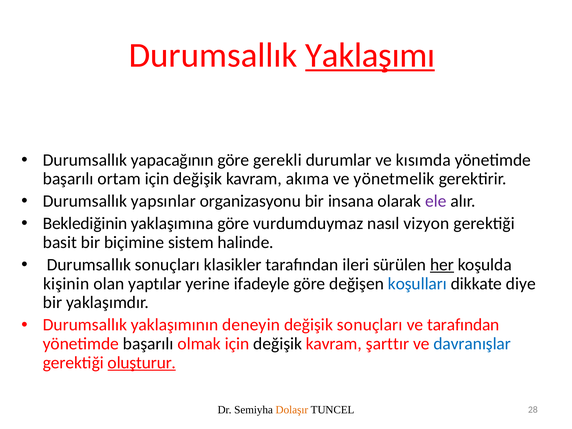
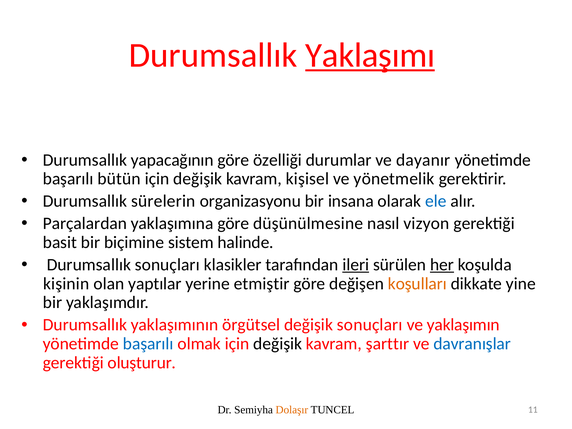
gerekli: gerekli -> özelliği (277, 160)
kısımda: kısımda -> dayanır (423, 160)
ortam: ortam -> bütün (119, 179)
akıma: akıma -> kişisel (307, 179)
yapsınlar: yapsınlar -> sürelerin (163, 201)
ele colour: purple -> blue (436, 201)
Beklediğinin: Beklediğinin -> Parçalardan (85, 224)
vurdumduymaz: vurdumduymaz -> düşünülmesine (308, 224)
ileri underline: none -> present (356, 265)
ifadeyle: ifadeyle -> etmiştir (262, 284)
koşulları colour: blue -> orange (417, 284)
diye: diye -> yine (521, 284)
deneyin: deneyin -> örgütsel (251, 325)
ve tarafından: tarafından -> yaklaşımın (463, 325)
başarılı colour: black -> blue (148, 344)
oluşturur underline: present -> none (142, 363)
28: 28 -> 11 (533, 410)
